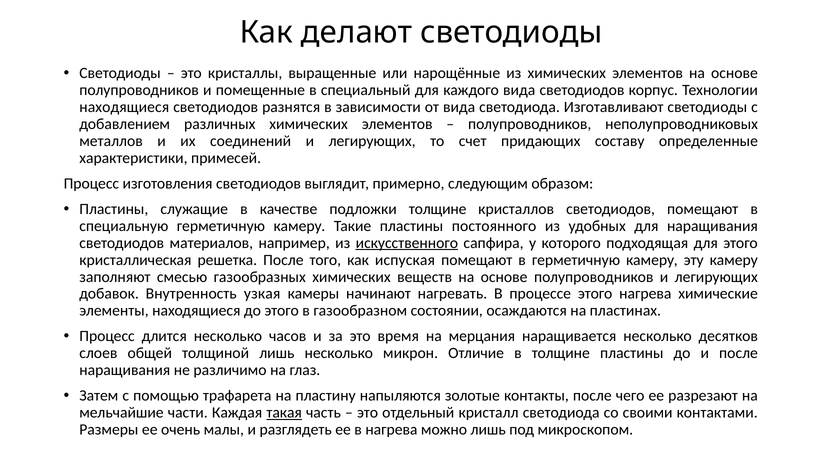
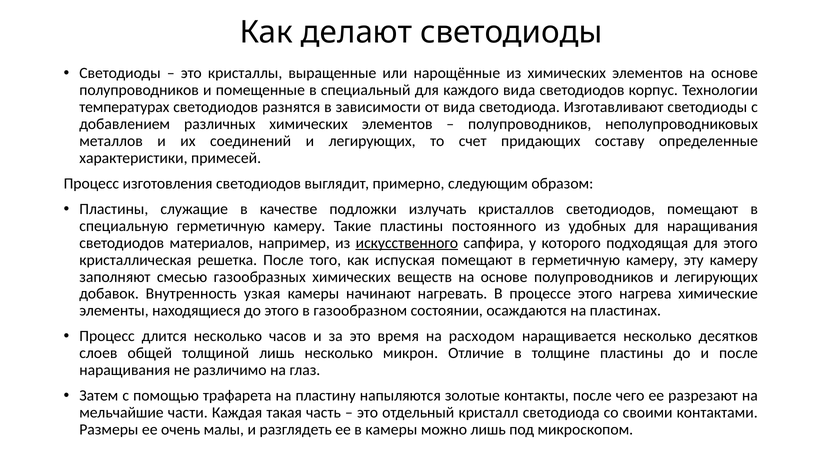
находящиеся: находящиеся -> температурах (124, 107)
подложки толщине: толщине -> излучать (438, 209)
мерцания: мерцания -> расходом (482, 336)
такая underline: present -> none (284, 412)
в нагрева: нагрева -> камеры (391, 429)
